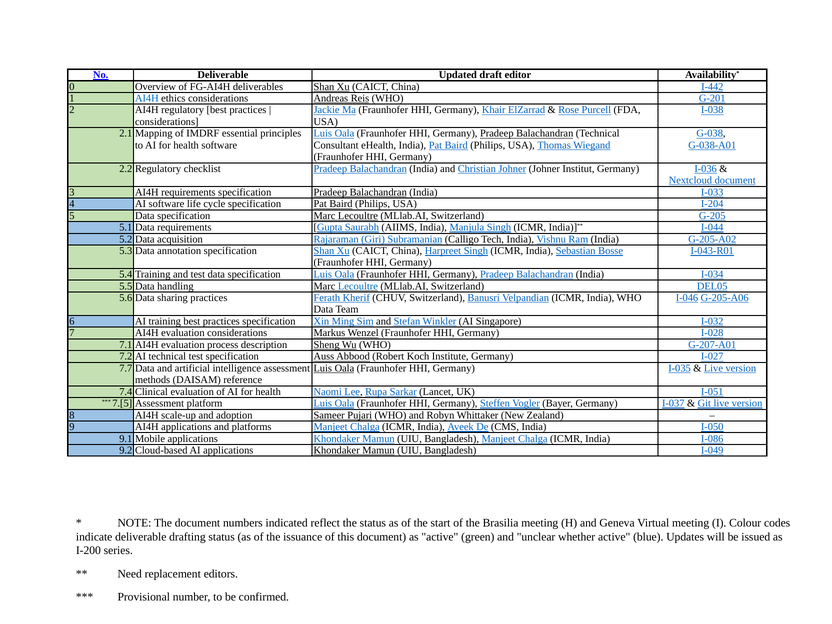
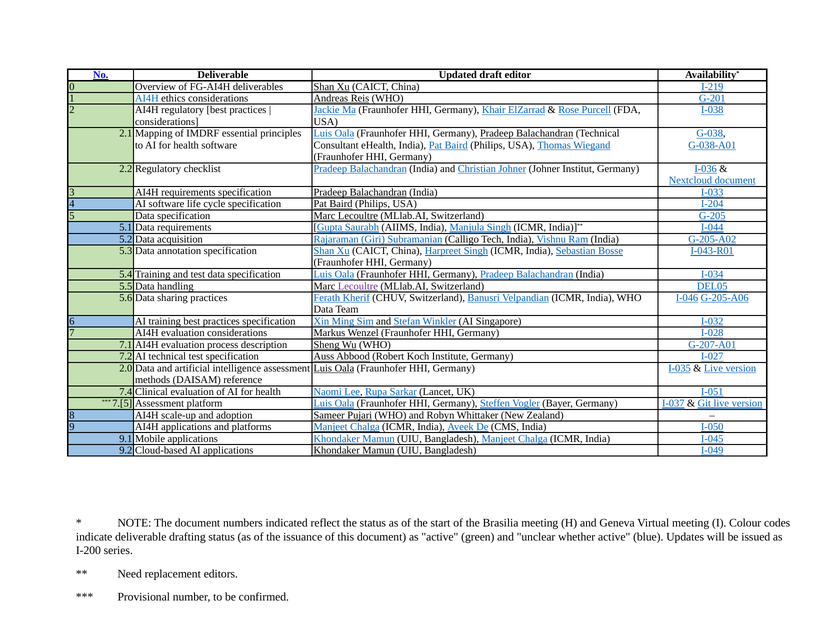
I-442: I-442 -> I-219 (712, 87)
Lecoultre colour: blue -> purple (358, 286)
7.7: 7.7 -> 2.0 (126, 368)
I-086: I-086 -> I-045 (712, 439)
